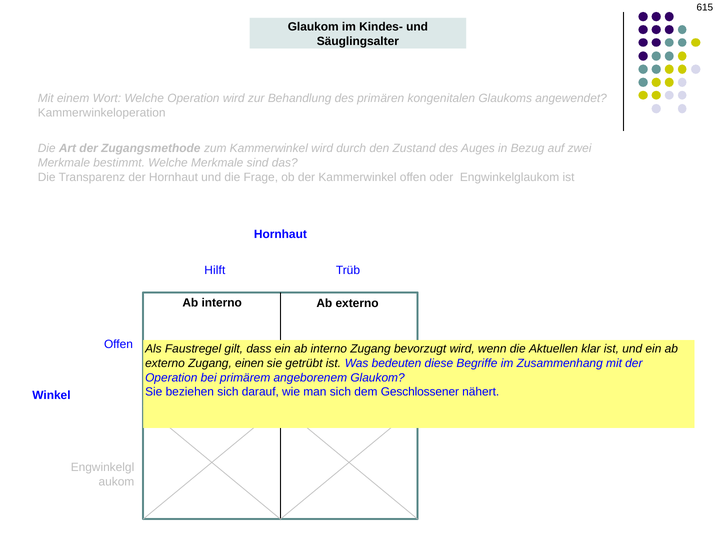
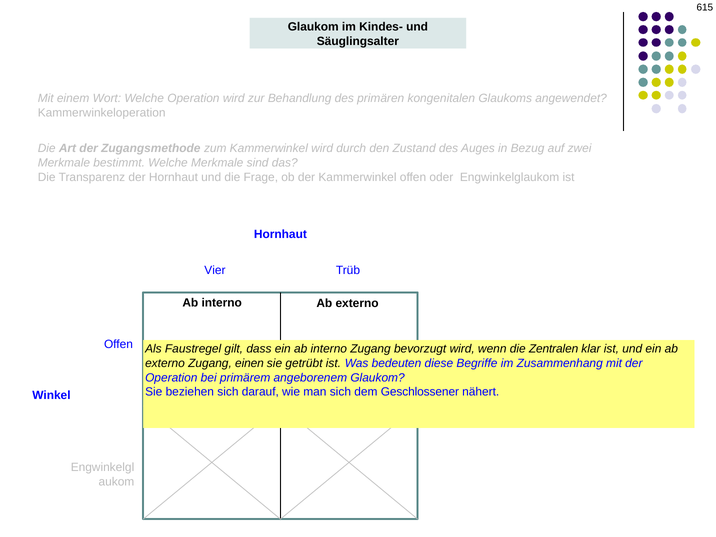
Hilft: Hilft -> Vier (215, 270)
Aktuellen: Aktuellen -> Zentralen (554, 349)
